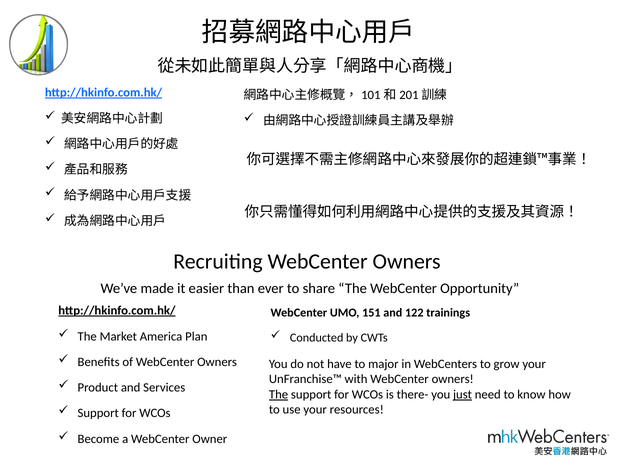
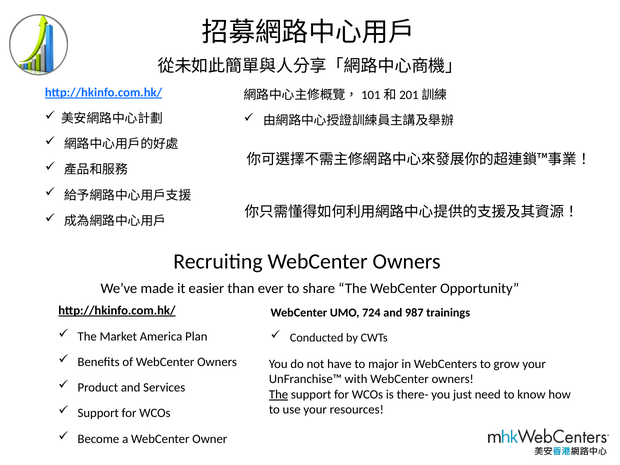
151: 151 -> 724 (371, 313)
122: 122 -> 987 (414, 313)
just underline: present -> none (463, 395)
